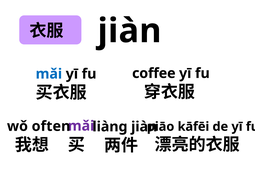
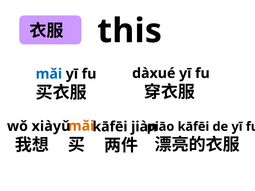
jiàn: jiàn -> this (130, 31)
coffee: coffee -> dàxué (154, 73)
mǎi colour: purple -> orange (81, 126)
often: often -> xiàyǔ (51, 126)
liàng: liàng -> kāfēi (110, 127)
